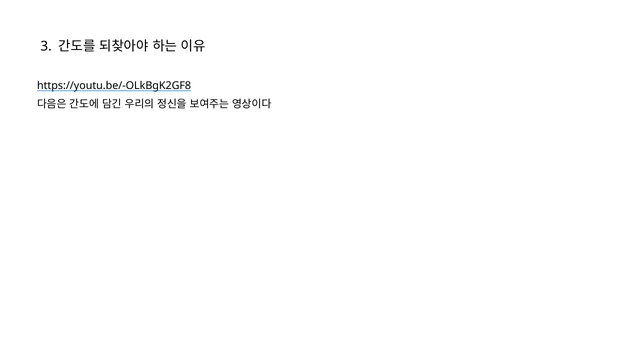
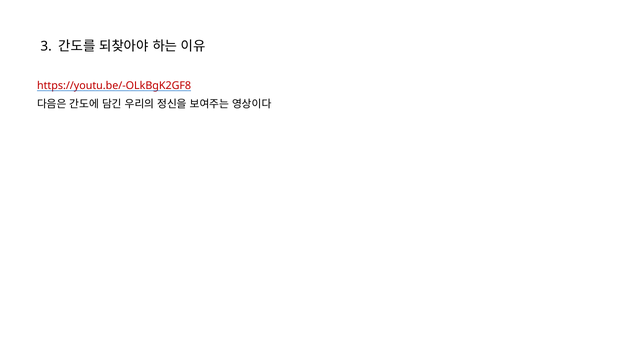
https://youtu.be/-OLkBgK2GF8 colour: black -> red (114, 85)
